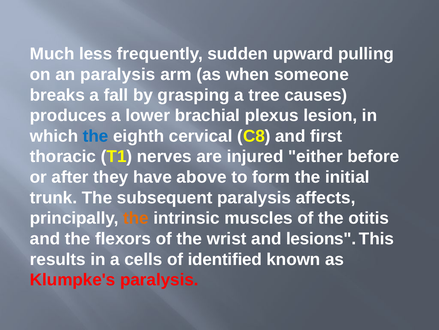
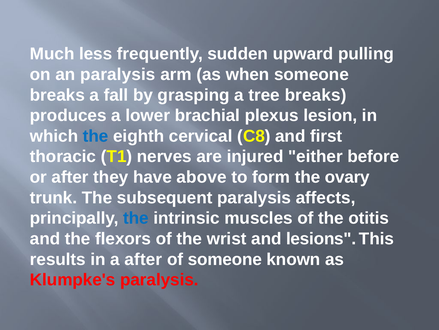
tree causes: causes -> breaks (316, 95)
initial: initial -> ovary (347, 177)
the colour: orange -> blue (136, 218)
a cells: cells -> after (143, 259)
of identified: identified -> someone (225, 259)
